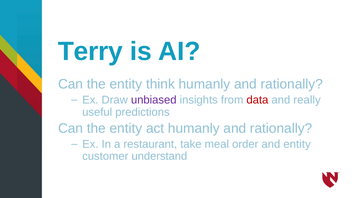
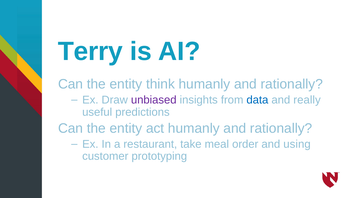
data colour: red -> blue (257, 100)
and entity: entity -> using (297, 144)
understand: understand -> prototyping (159, 156)
